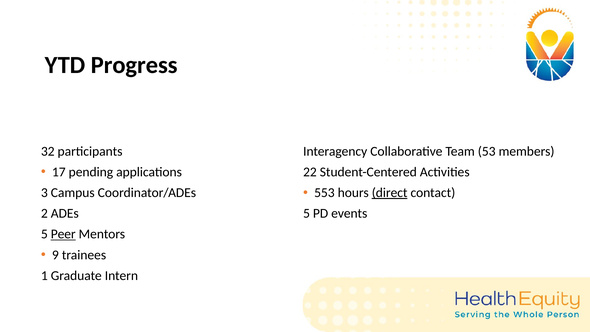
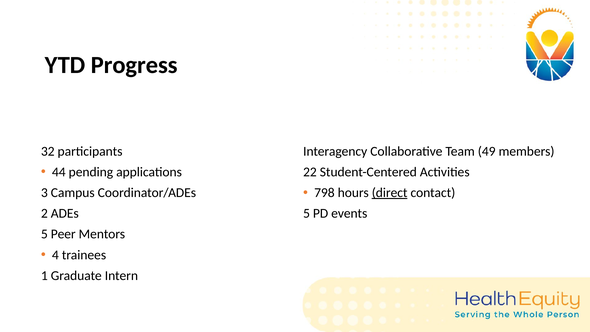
53: 53 -> 49 (487, 151)
17: 17 -> 44 (59, 172)
553: 553 -> 798 (324, 193)
Peer underline: present -> none (63, 234)
9: 9 -> 4 (55, 255)
